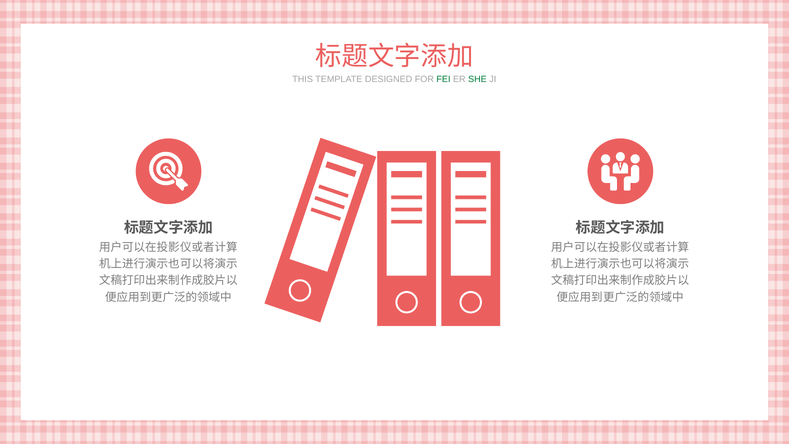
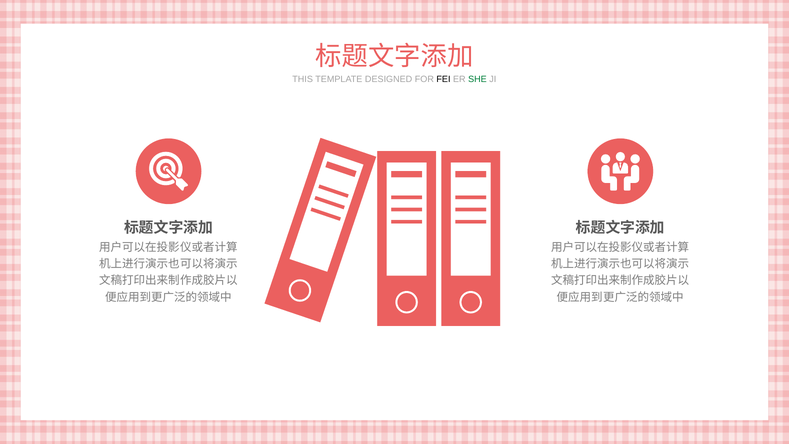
FEI colour: green -> black (443, 79)
